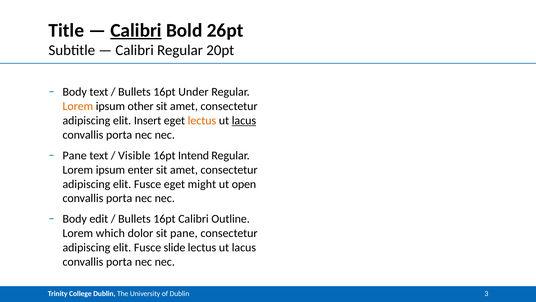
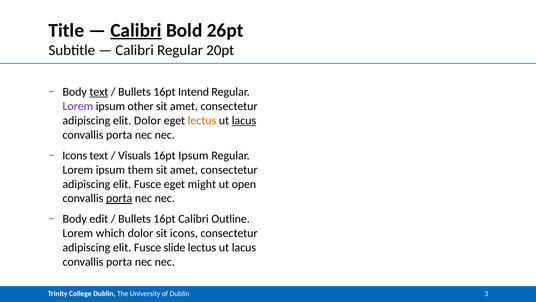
text underline: none -> present (99, 92)
Under: Under -> Intend (194, 92)
Lorem colour: orange -> purple (78, 106)
elit Insert: Insert -> Dolor (148, 120)
Pane: Pane -> Icons (75, 155)
Visible: Visible -> Visuals (134, 155)
16pt Intend: Intend -> Ipsum (193, 155)
enter: enter -> them (141, 169)
porta underline: none -> present (119, 198)
sit pane: pane -> icons (184, 233)
